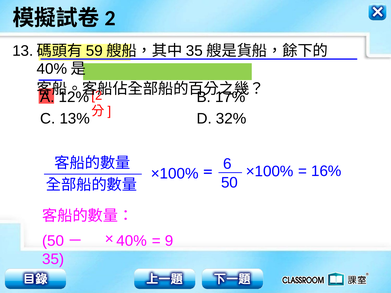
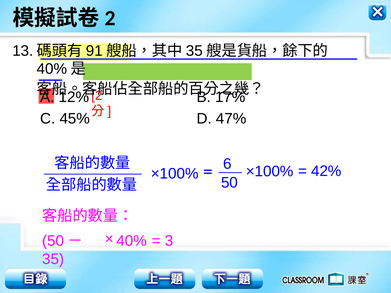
59: 59 -> 91 (94, 51)
13%: 13% -> 45% (75, 119)
32%: 32% -> 47% (231, 119)
16%: 16% -> 42% (326, 171)
9: 9 -> 3 (169, 241)
